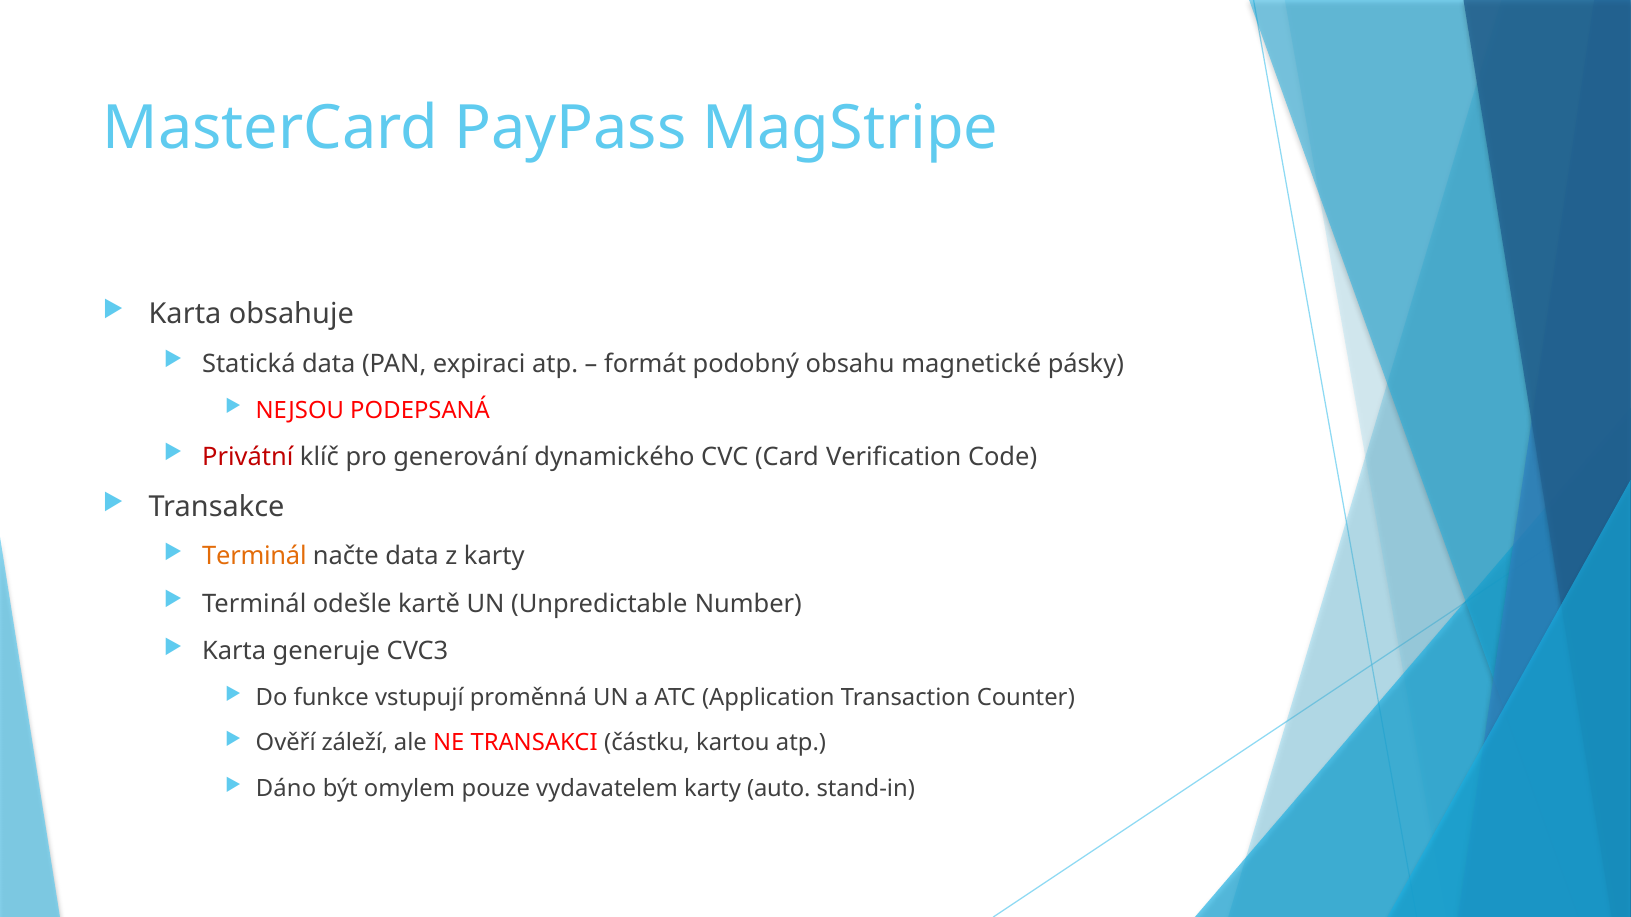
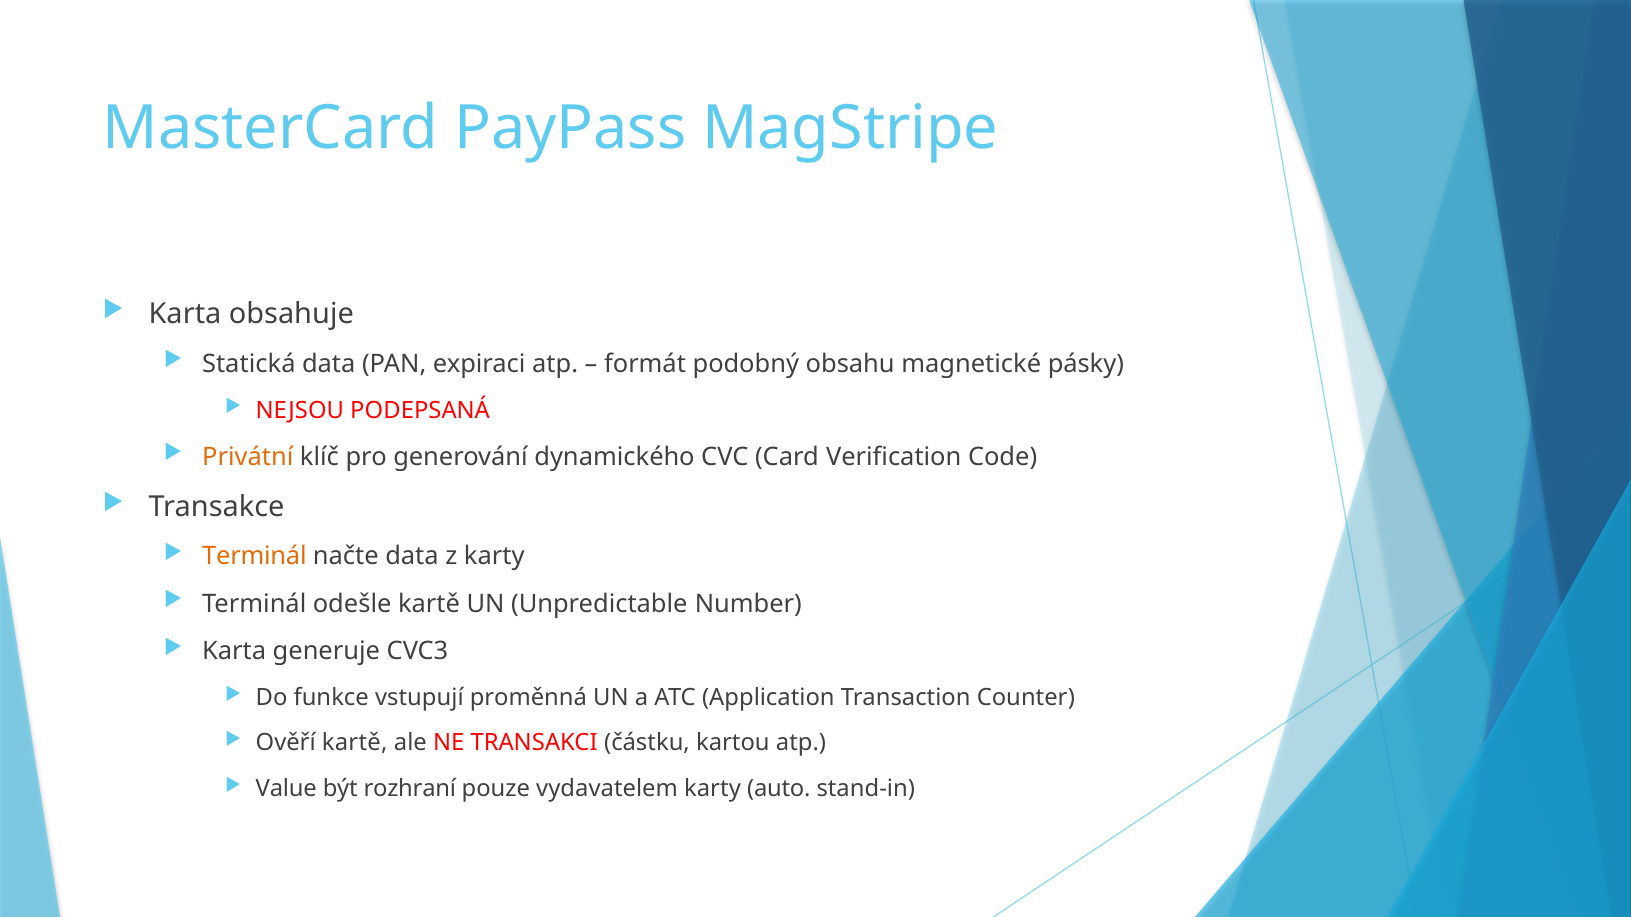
Privátní colour: red -> orange (248, 457)
Ověří záleží: záleží -> kartě (355, 743)
Dáno: Dáno -> Value (286, 789)
omylem: omylem -> rozhraní (410, 789)
